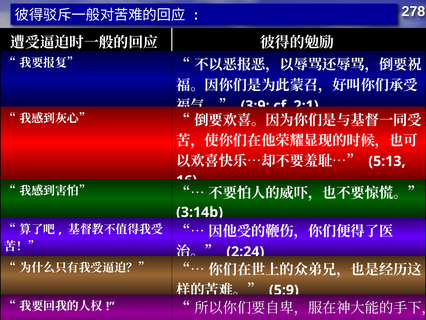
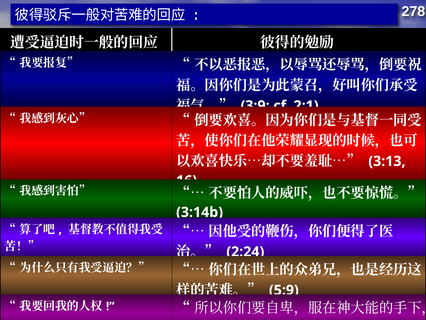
5:13: 5:13 -> 3:13 (387, 161)
